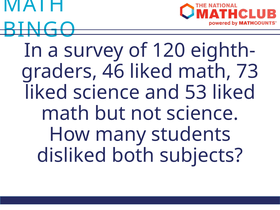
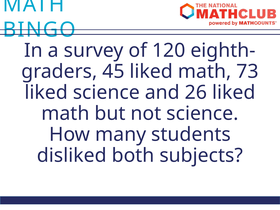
46: 46 -> 45 (113, 71)
53: 53 -> 26 (196, 92)
